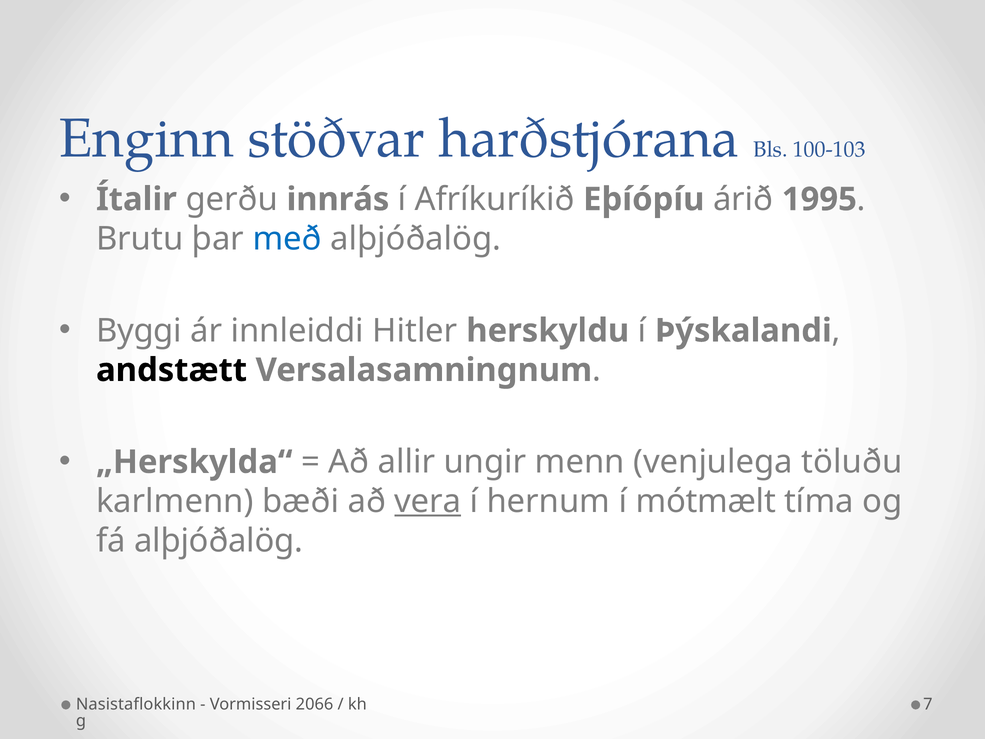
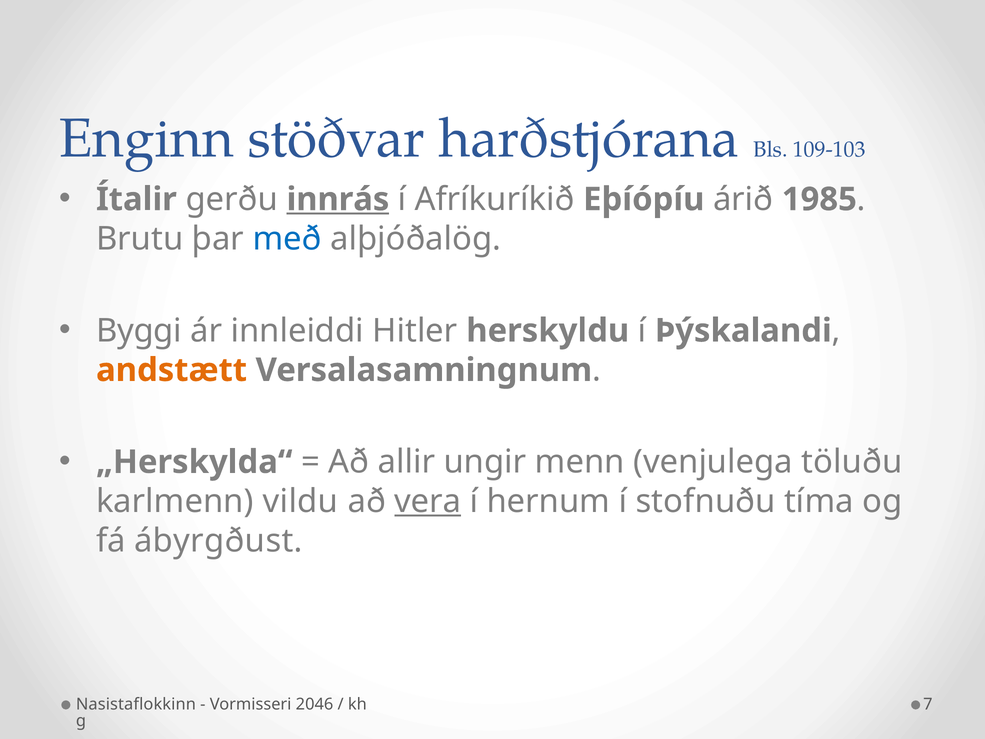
100-103: 100-103 -> 109-103 (829, 149)
innrás underline: none -> present (338, 199)
1995: 1995 -> 1985 (819, 199)
andstætt colour: black -> orange (172, 370)
bæði: bæði -> vildu (301, 501)
mótmælt: mótmælt -> stofnuðu (706, 501)
fá alþjóðalög: alþjóðalög -> ábyrgðust (218, 541)
2066: 2066 -> 2046 (315, 704)
